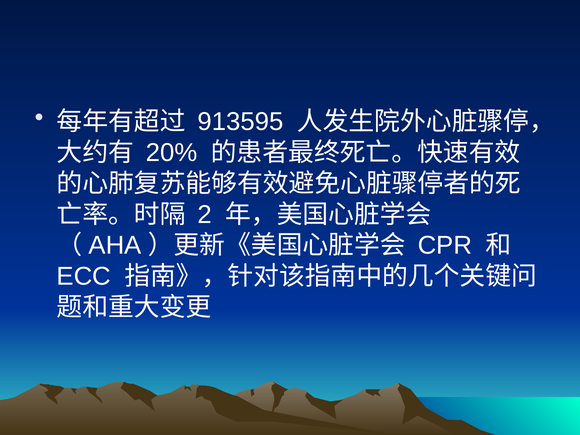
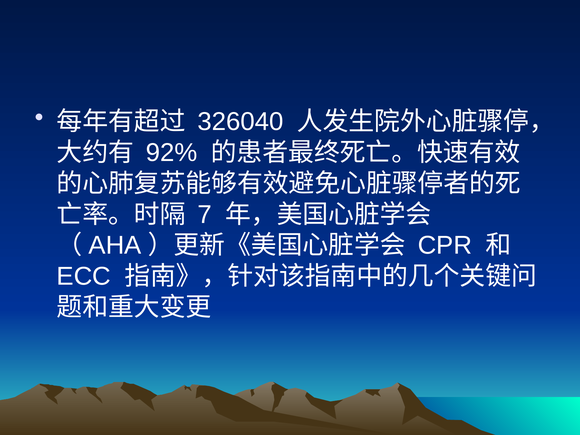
913595: 913595 -> 326040 (241, 122)
20%: 20% -> 92% (172, 153)
2: 2 -> 7 (205, 214)
